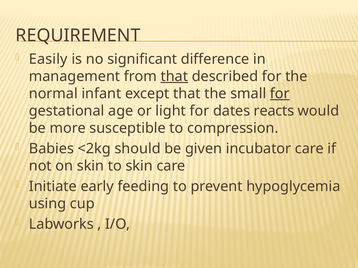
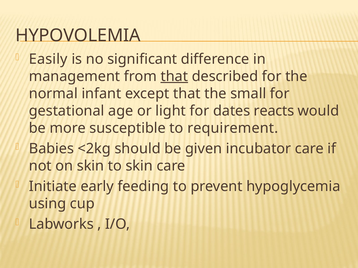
REQUIREMENT: REQUIREMENT -> HYPOVOLEMIA (78, 36)
for underline: present -> none (280, 94)
compression: compression -> requirement (233, 128)
